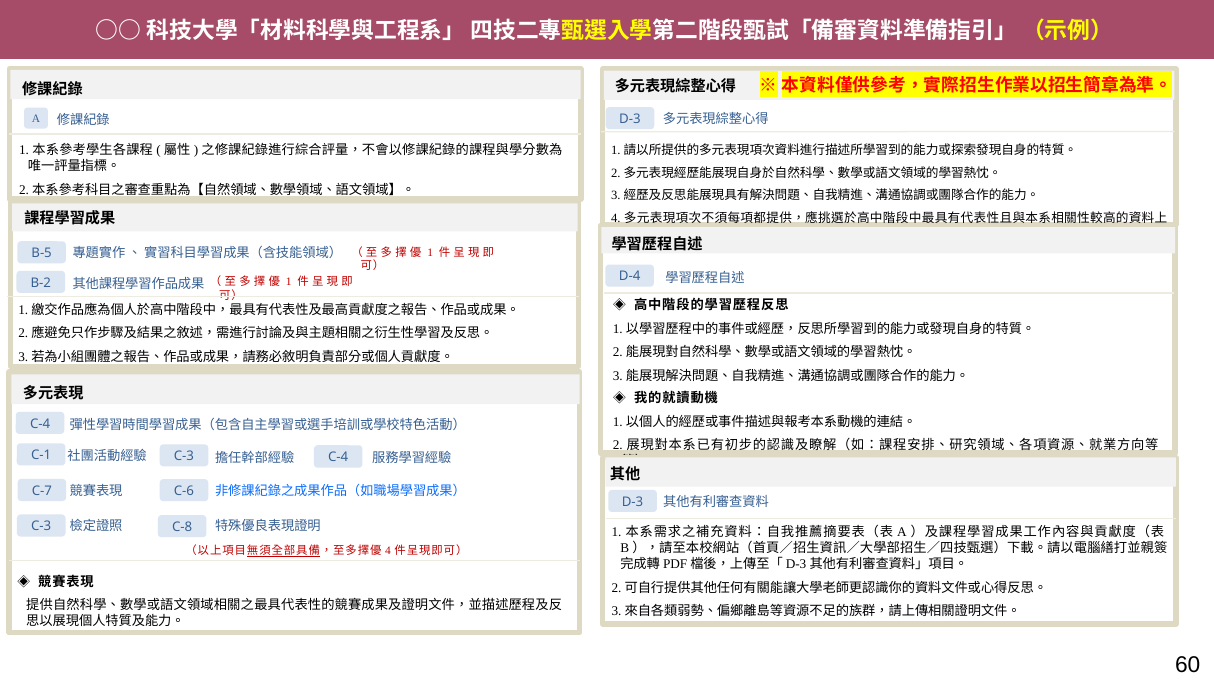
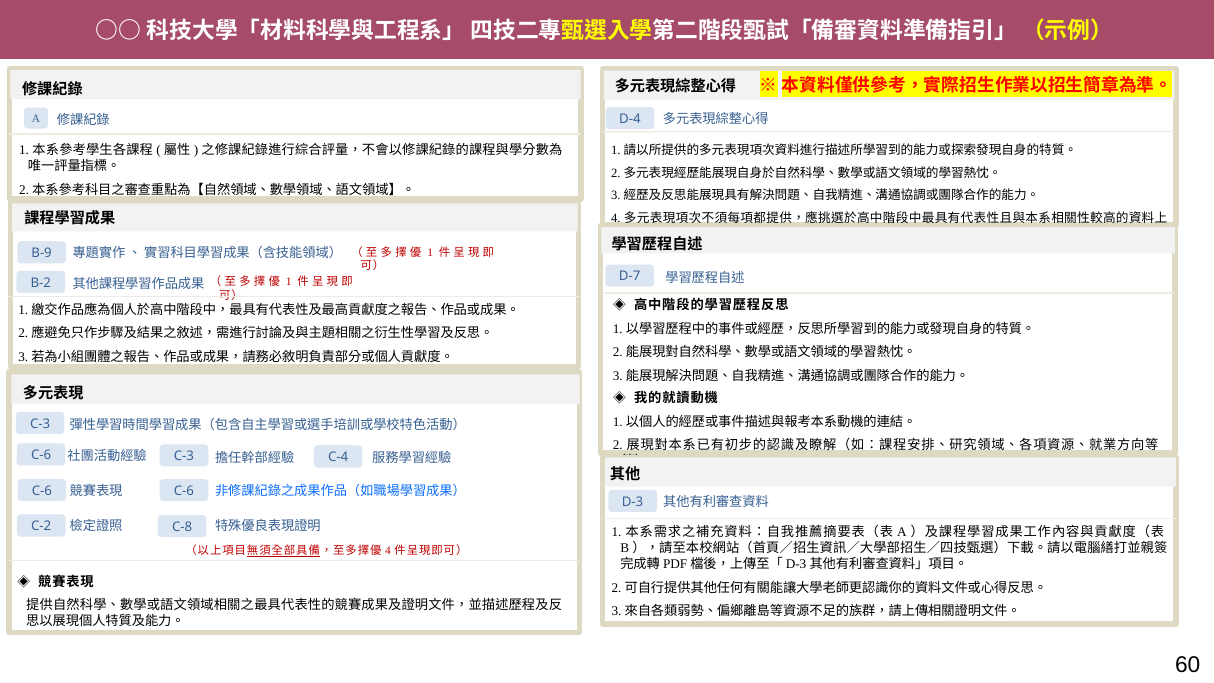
D-3: D-3 -> D-4 (630, 119)
B-5: B-5 -> B-9 (42, 253)
D-4: D-4 -> D-7 (630, 276)
C-4: C-4 -> C-3 (40, 424)
C-1: C-1 -> C-6 (41, 455)
C-7: C-7 -> C-6 (42, 491)
C-3: C-3 -> C-2 (41, 526)
